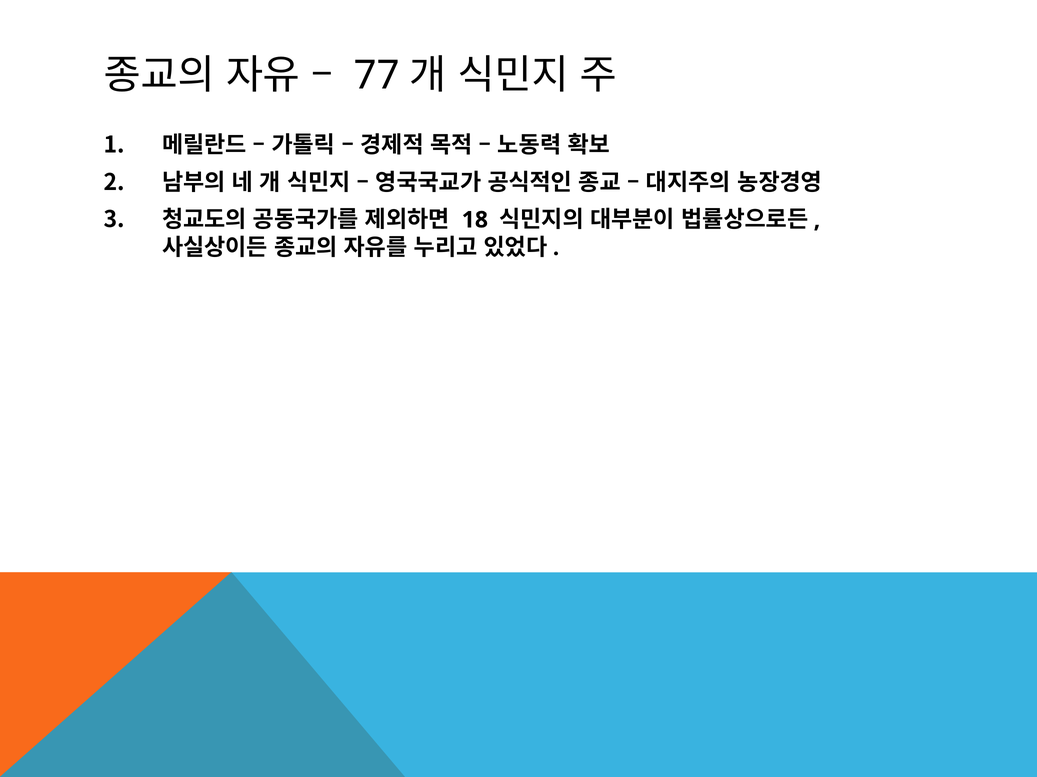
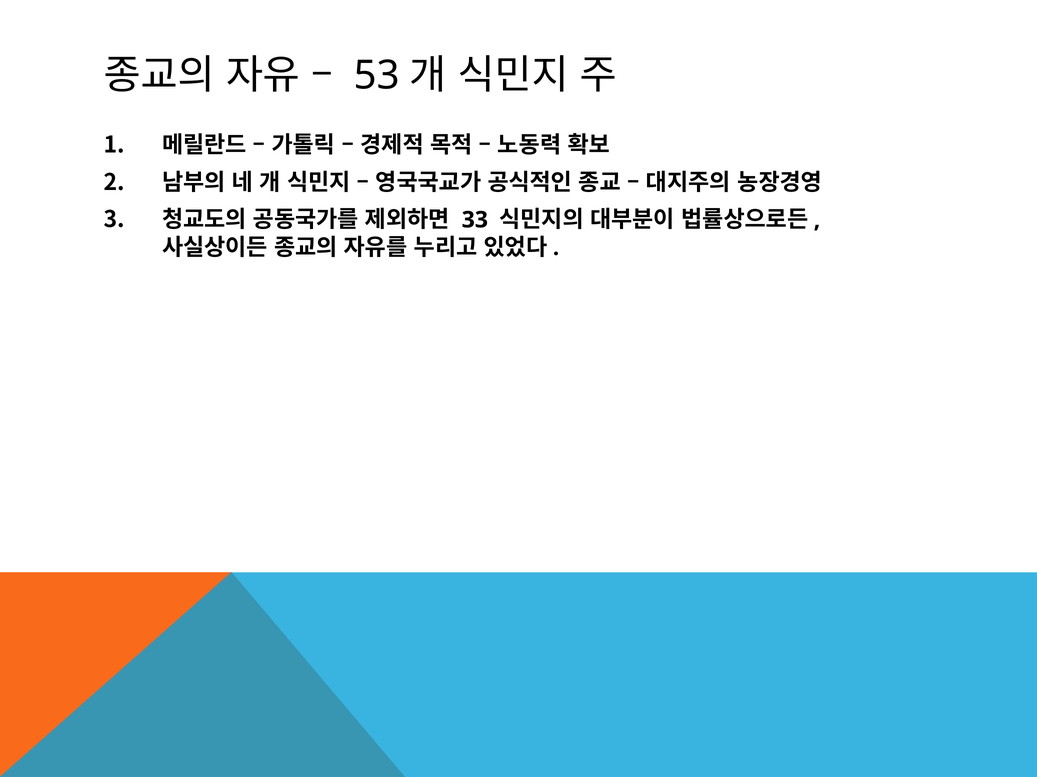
77: 77 -> 53 (377, 75)
18: 18 -> 33 (475, 220)
